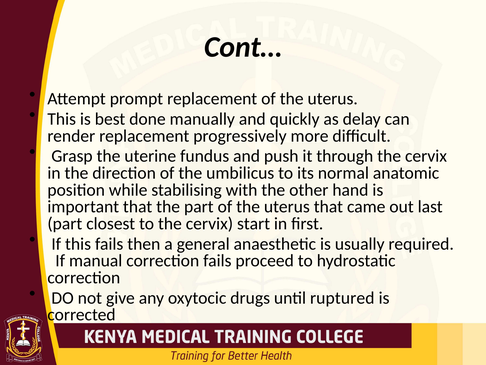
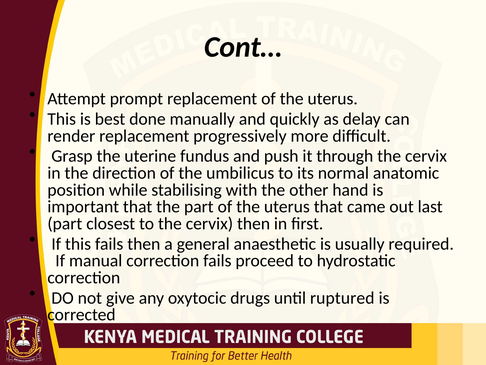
cervix start: start -> then (254, 223)
